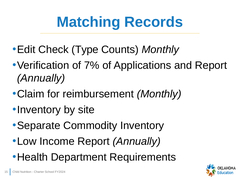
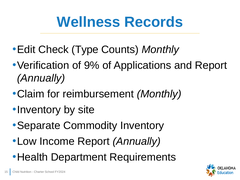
Matching: Matching -> Wellness (89, 22)
7%: 7% -> 9% (92, 65)
